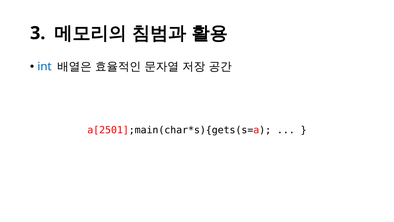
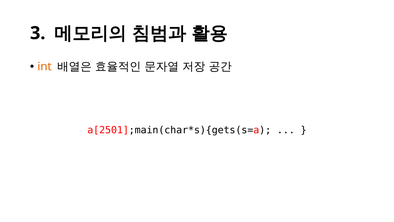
int colour: blue -> orange (45, 67)
